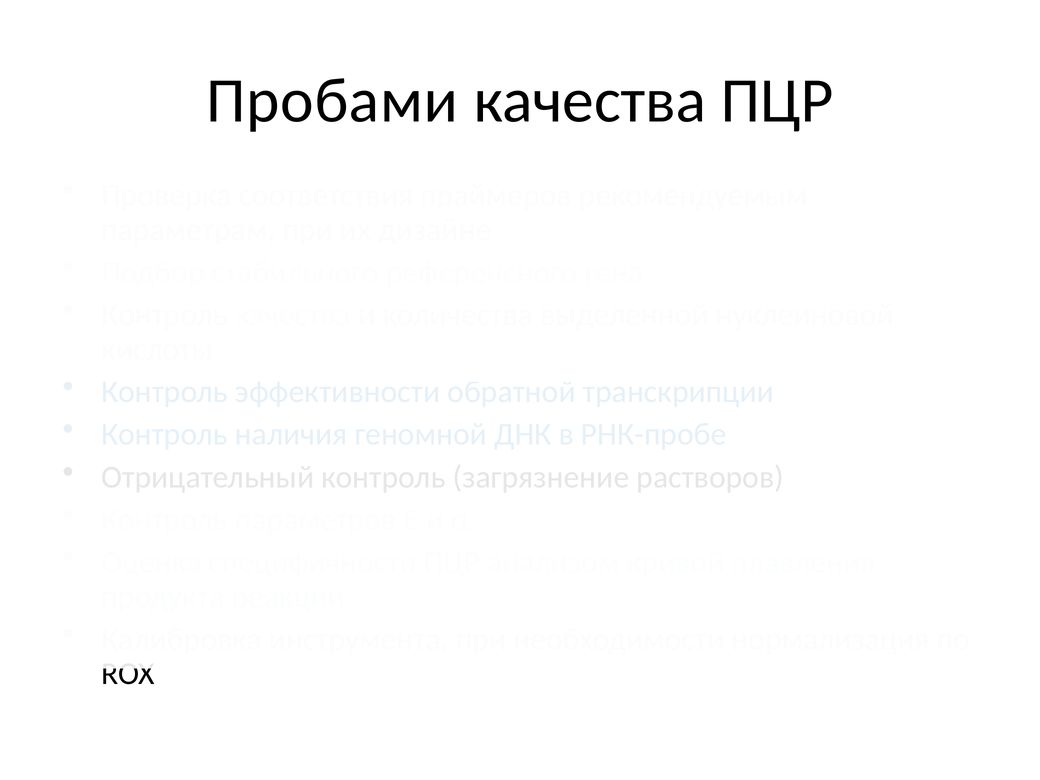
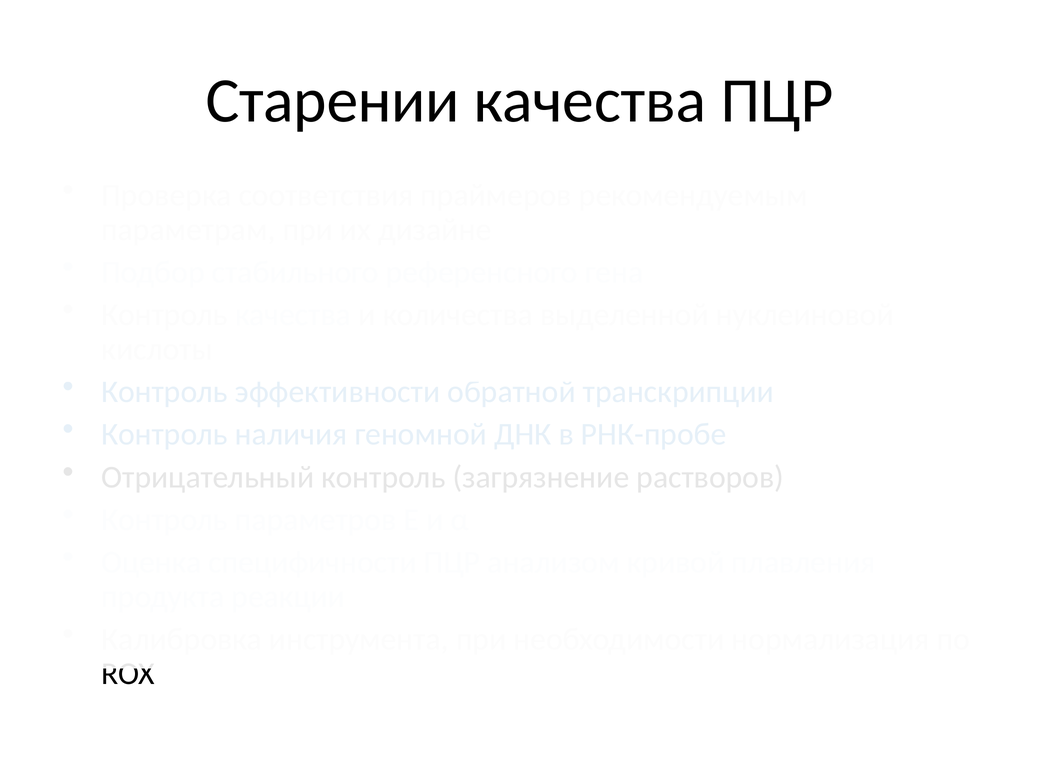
Пробами: Пробами -> Старении (333, 101)
